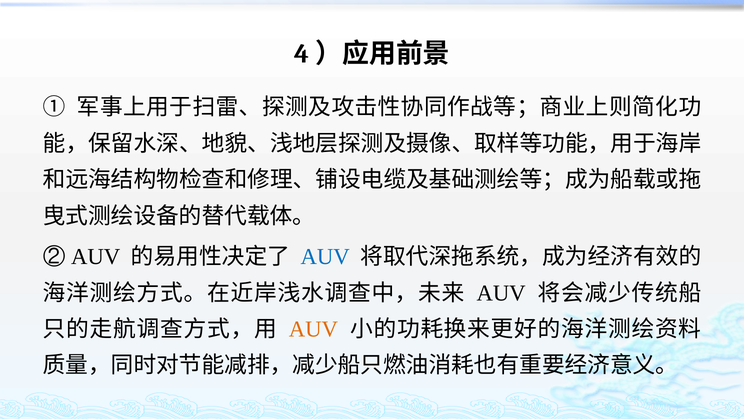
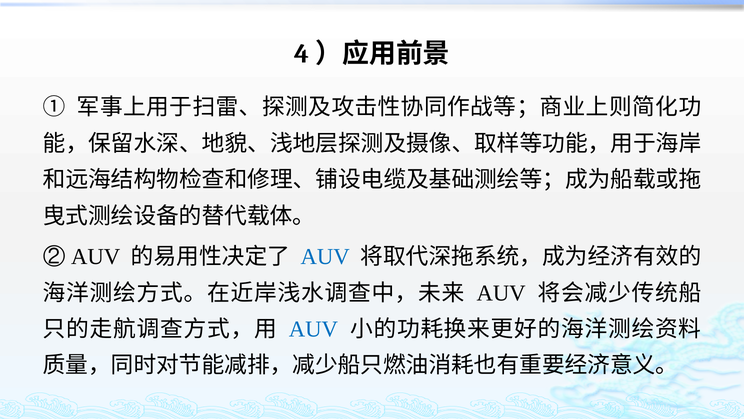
AUV colour: orange -> blue (313, 329)
